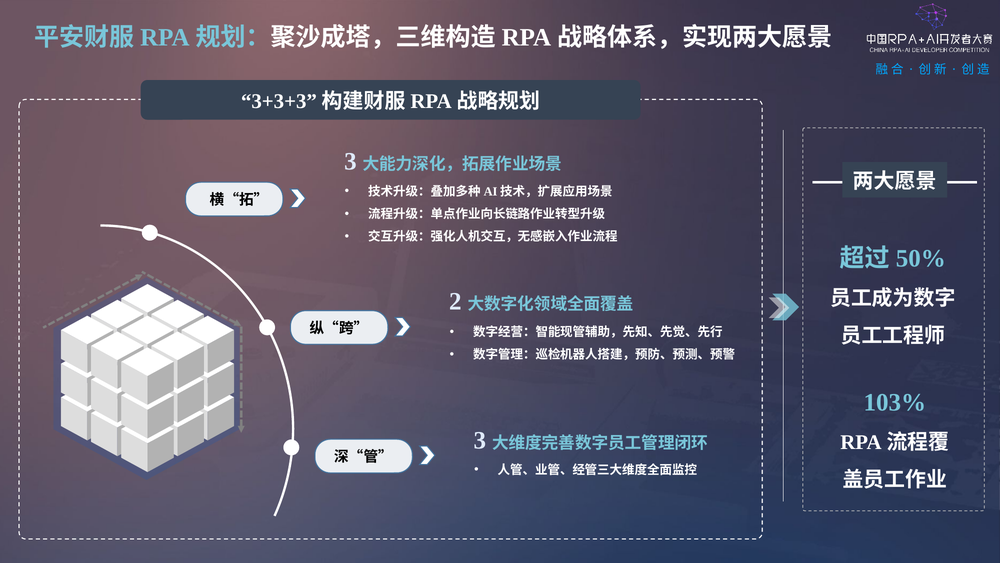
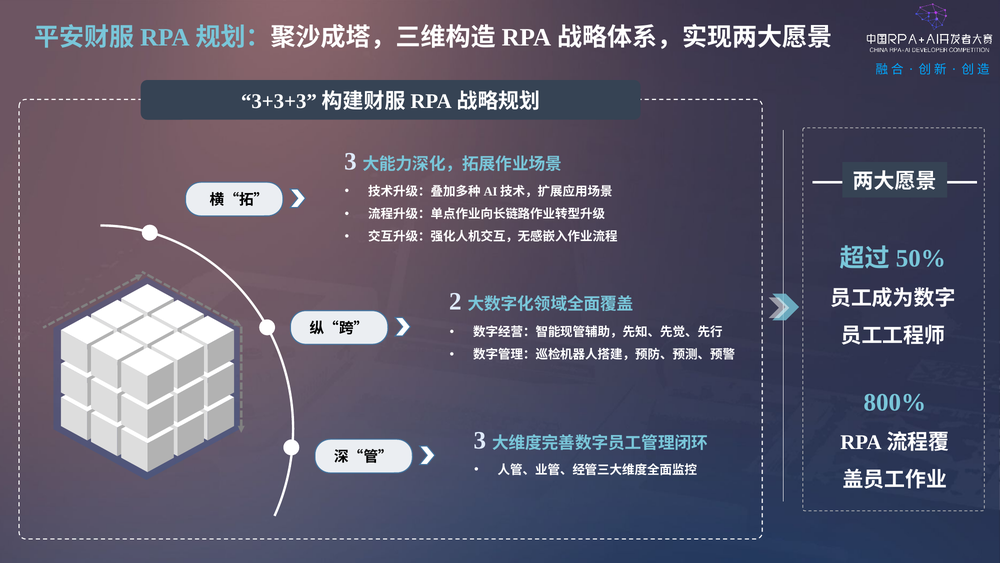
103%: 103% -> 800% (895, 402)
